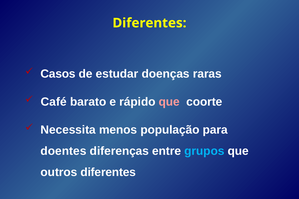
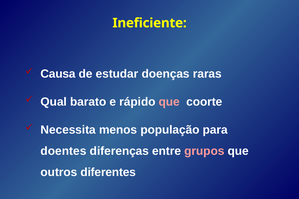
Diferentes: Diferentes -> Ineficiente (150, 23)
Casos: Casos -> Causa (58, 74)
Café: Café -> Qual (54, 102)
grupos colour: light blue -> pink (204, 151)
